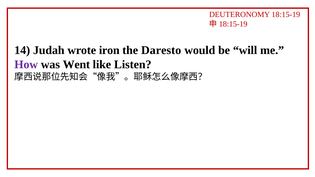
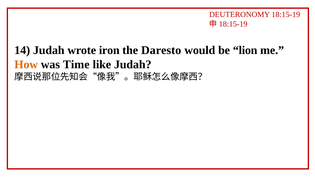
will: will -> lion (245, 50)
How colour: purple -> orange (26, 64)
Went: Went -> Time (76, 64)
like Listen: Listen -> Judah (133, 64)
